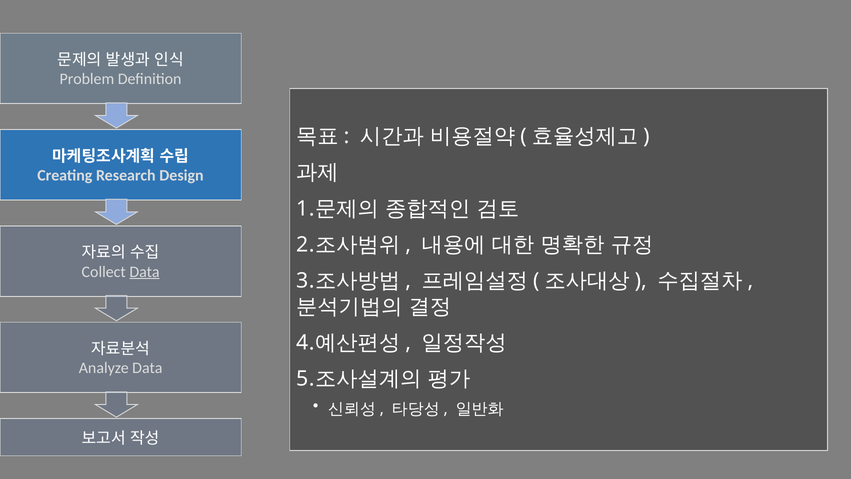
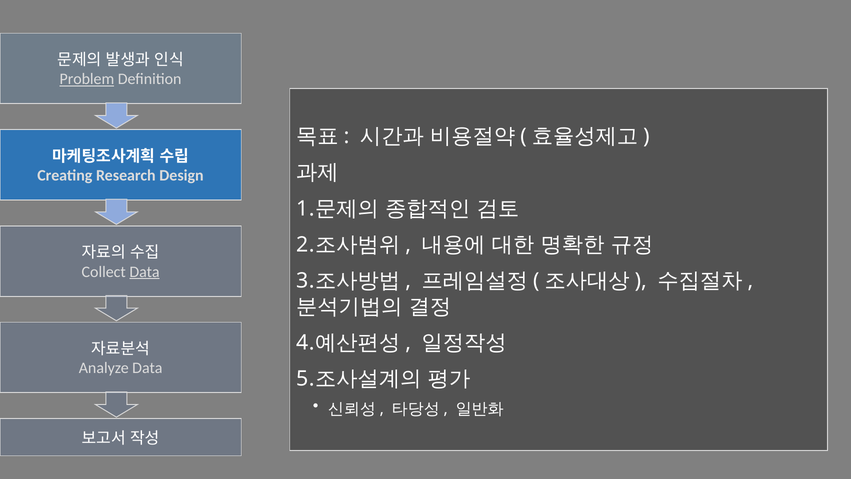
Problem underline: none -> present (87, 79)
